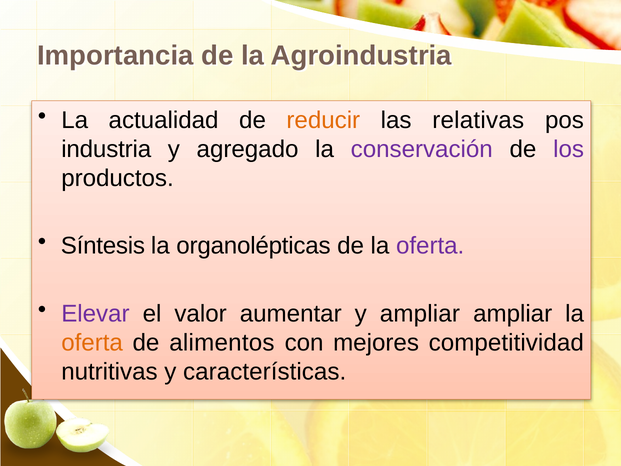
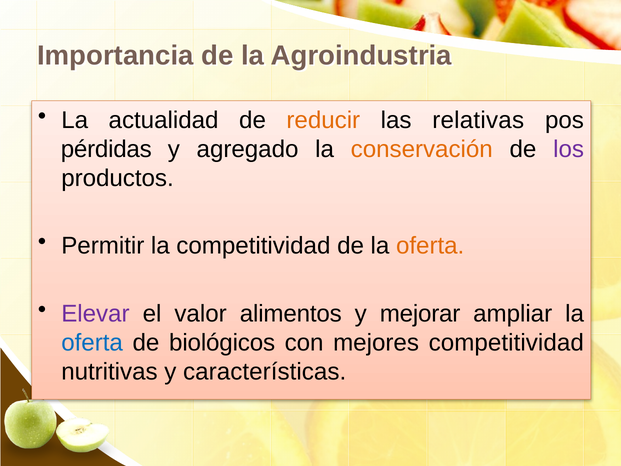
industria: industria -> pérdidas (106, 149)
conservación colour: purple -> orange (422, 149)
Síntesis: Síntesis -> Permitir (103, 246)
la organolépticas: organolépticas -> competitividad (253, 246)
oferta colour: purple -> orange (430, 246)
aumentar: aumentar -> alimentos (291, 313)
y ampliar: ampliar -> mejorar (420, 313)
oferta colour: orange -> blue (92, 342)
alimentos: alimentos -> biológicos (222, 342)
